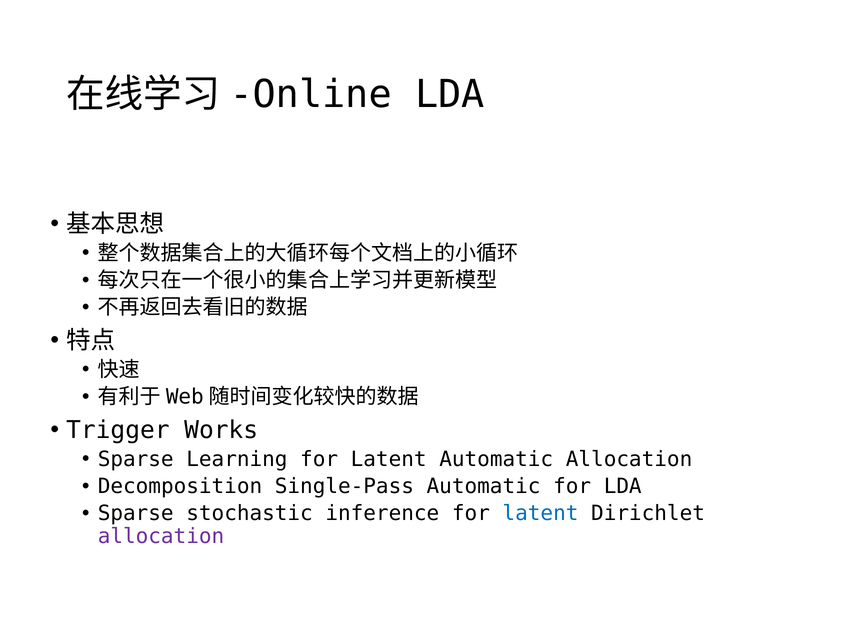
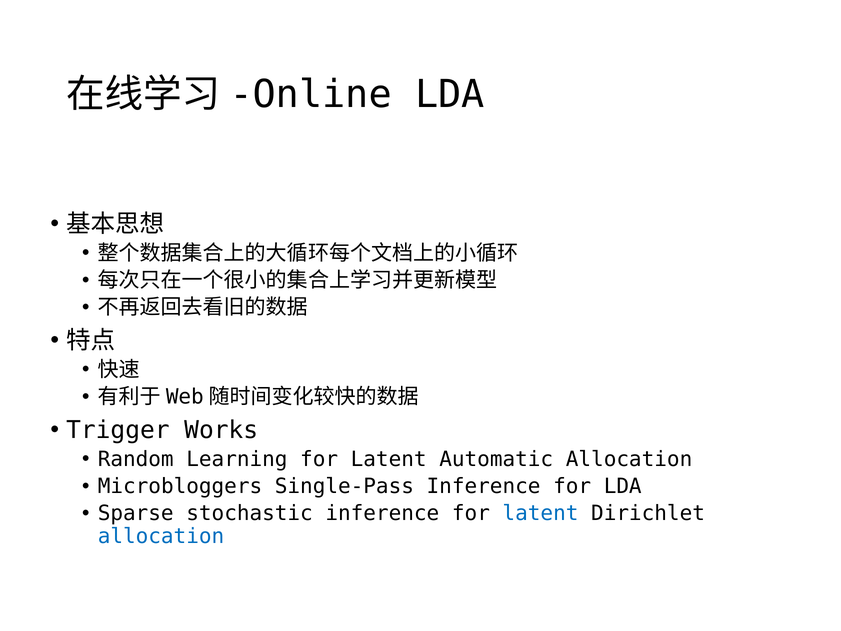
Sparse: Sparse -> Random (136, 459)
Decomposition: Decomposition -> Microbloggers (180, 486)
Single-Pass Automatic: Automatic -> Inference (484, 486)
allocation colour: purple -> blue (161, 536)
